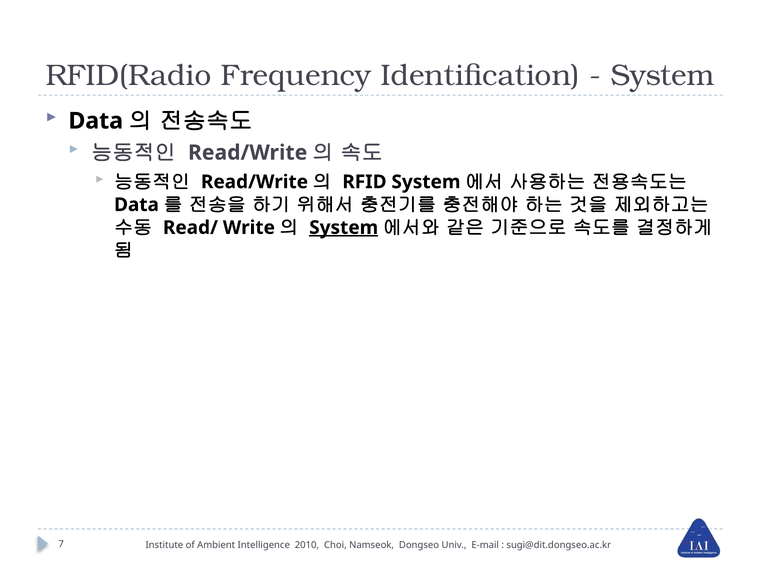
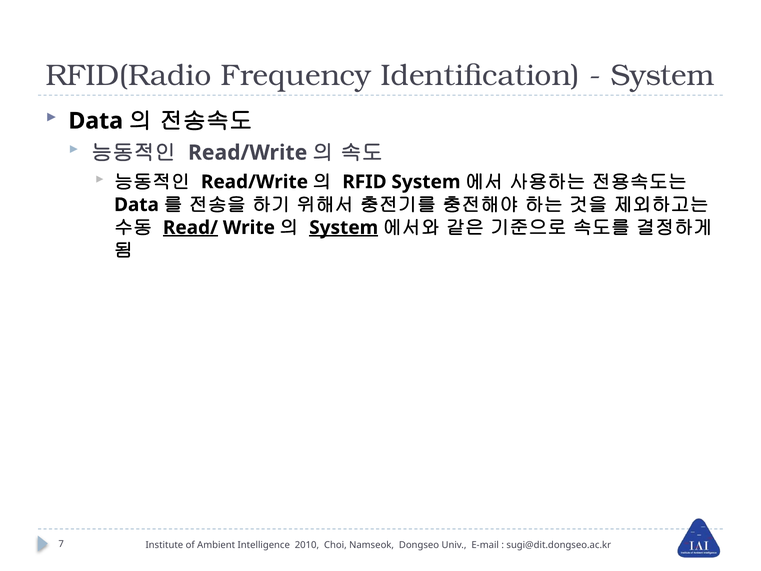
Read/ underline: none -> present (190, 228)
